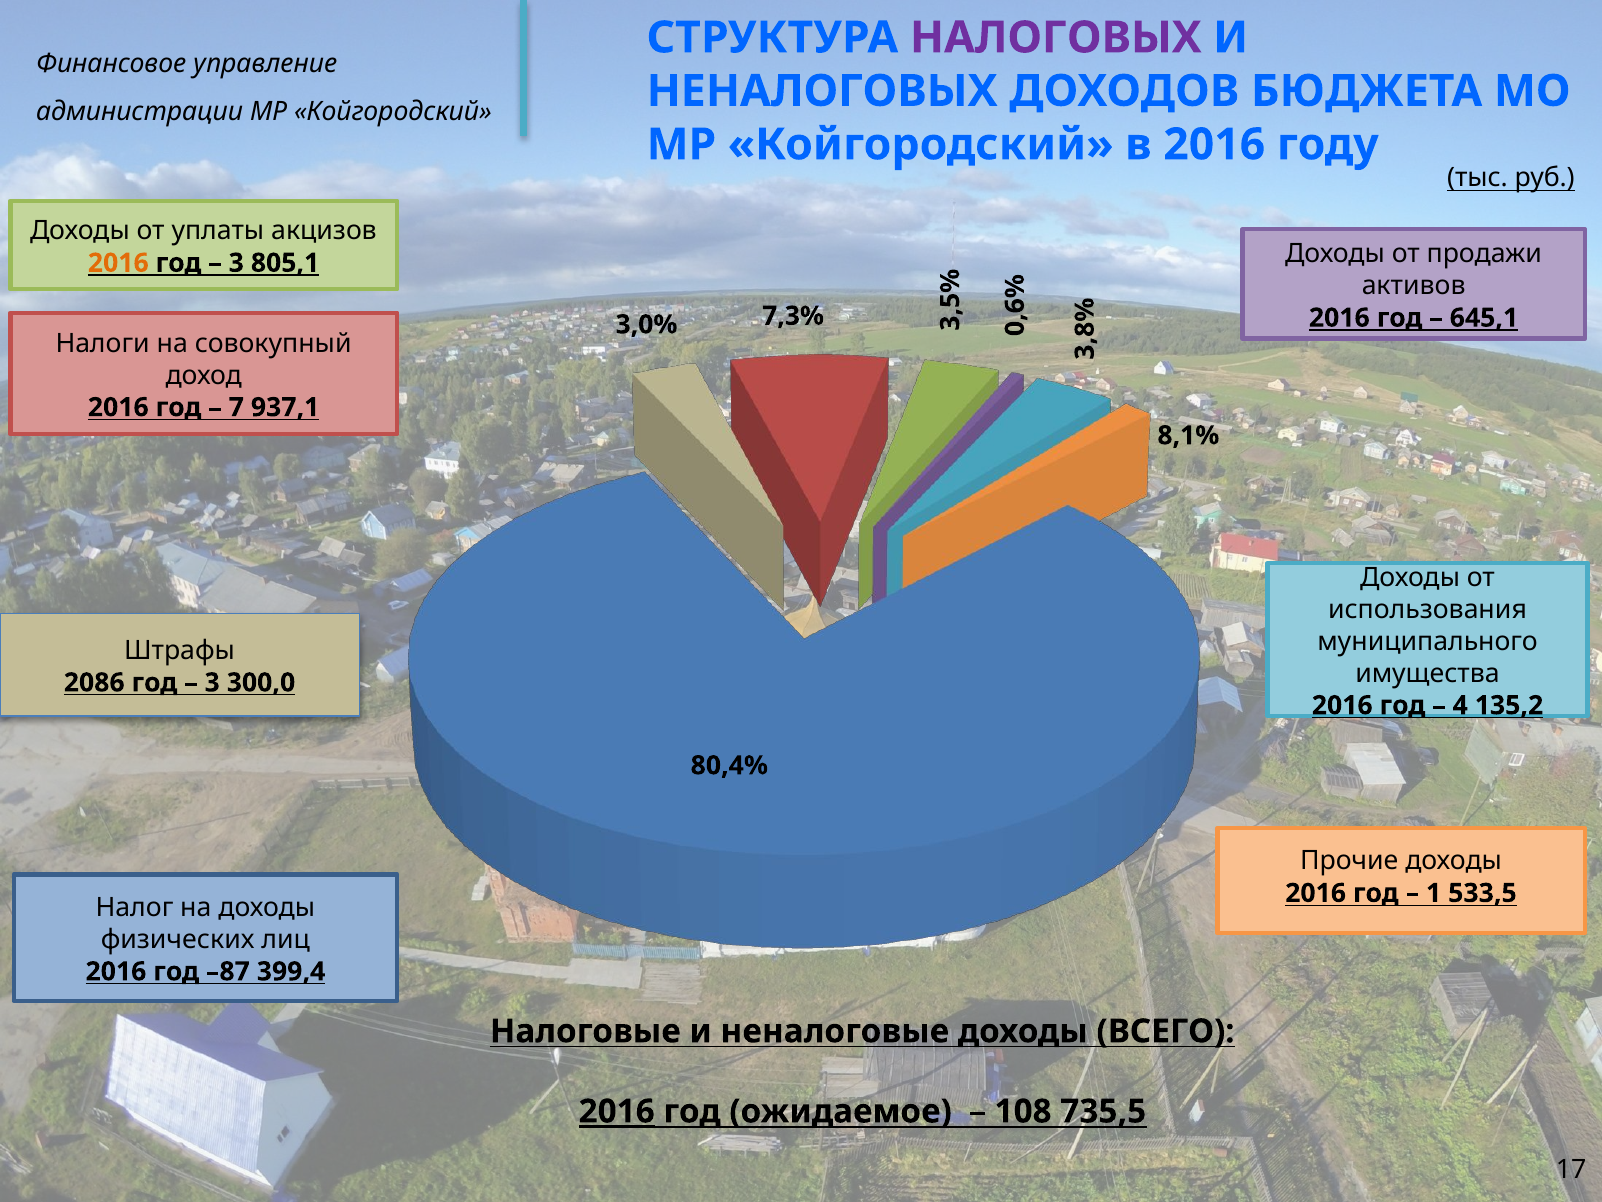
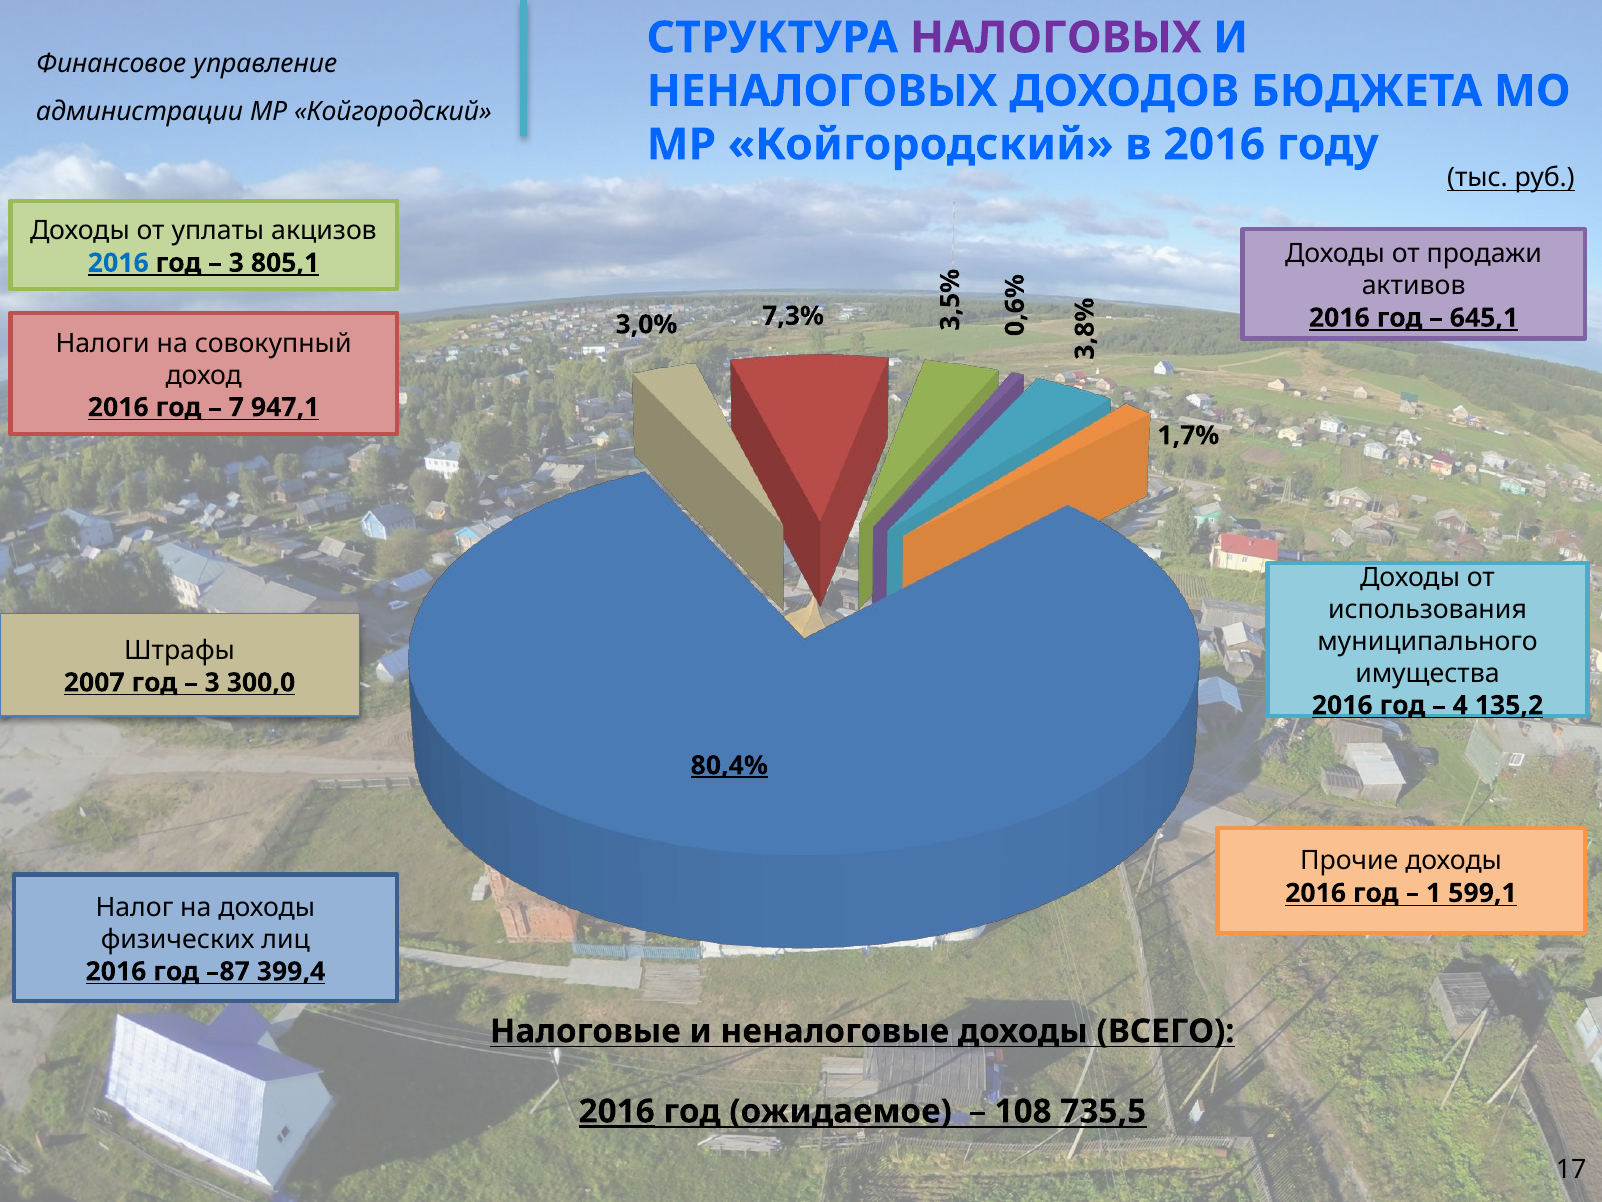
2016 colour: orange -> blue (118, 263)
937,1: 937,1 -> 947,1 (285, 407)
8,1%: 8,1% -> 1,7% (1188, 435)
2086: 2086 -> 2007 (94, 682)
80,4% underline: none -> present (729, 765)
533,5: 533,5 -> 599,1 (1482, 893)
